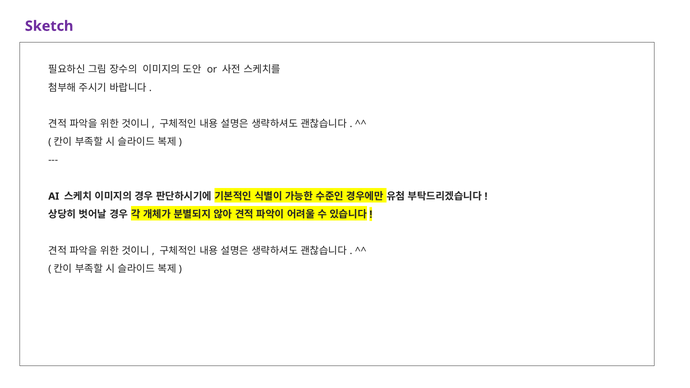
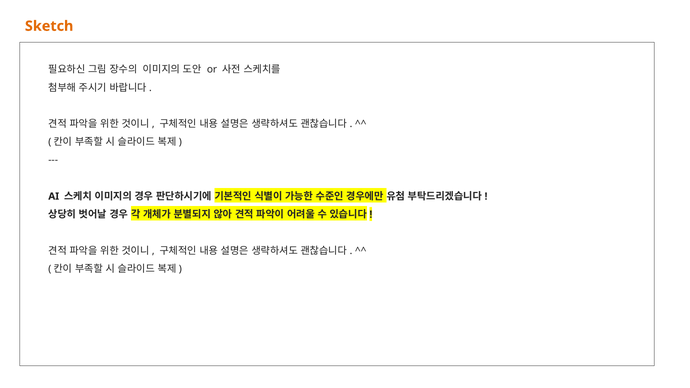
Sketch colour: purple -> orange (49, 26)
